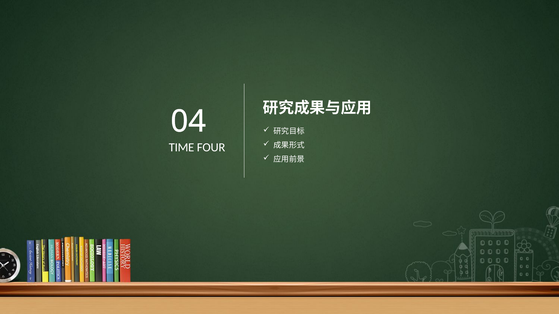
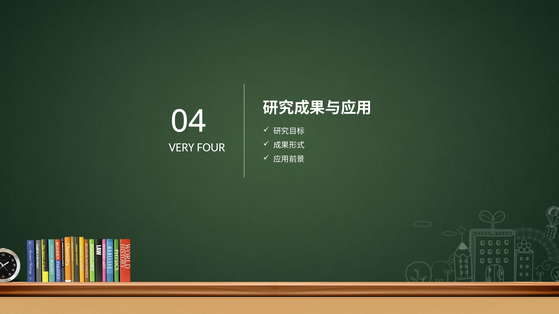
TIME: TIME -> VERY (181, 148)
